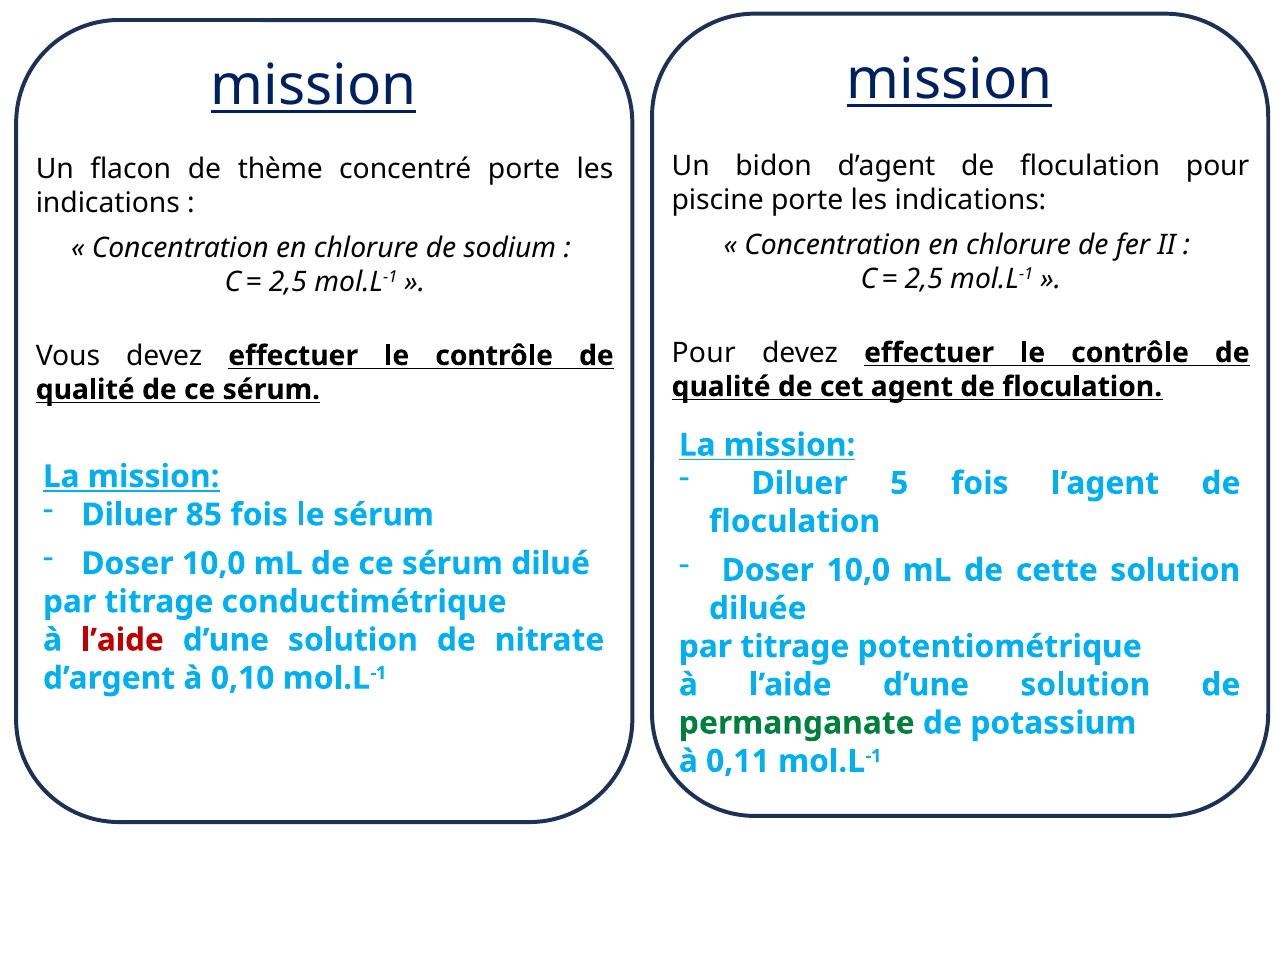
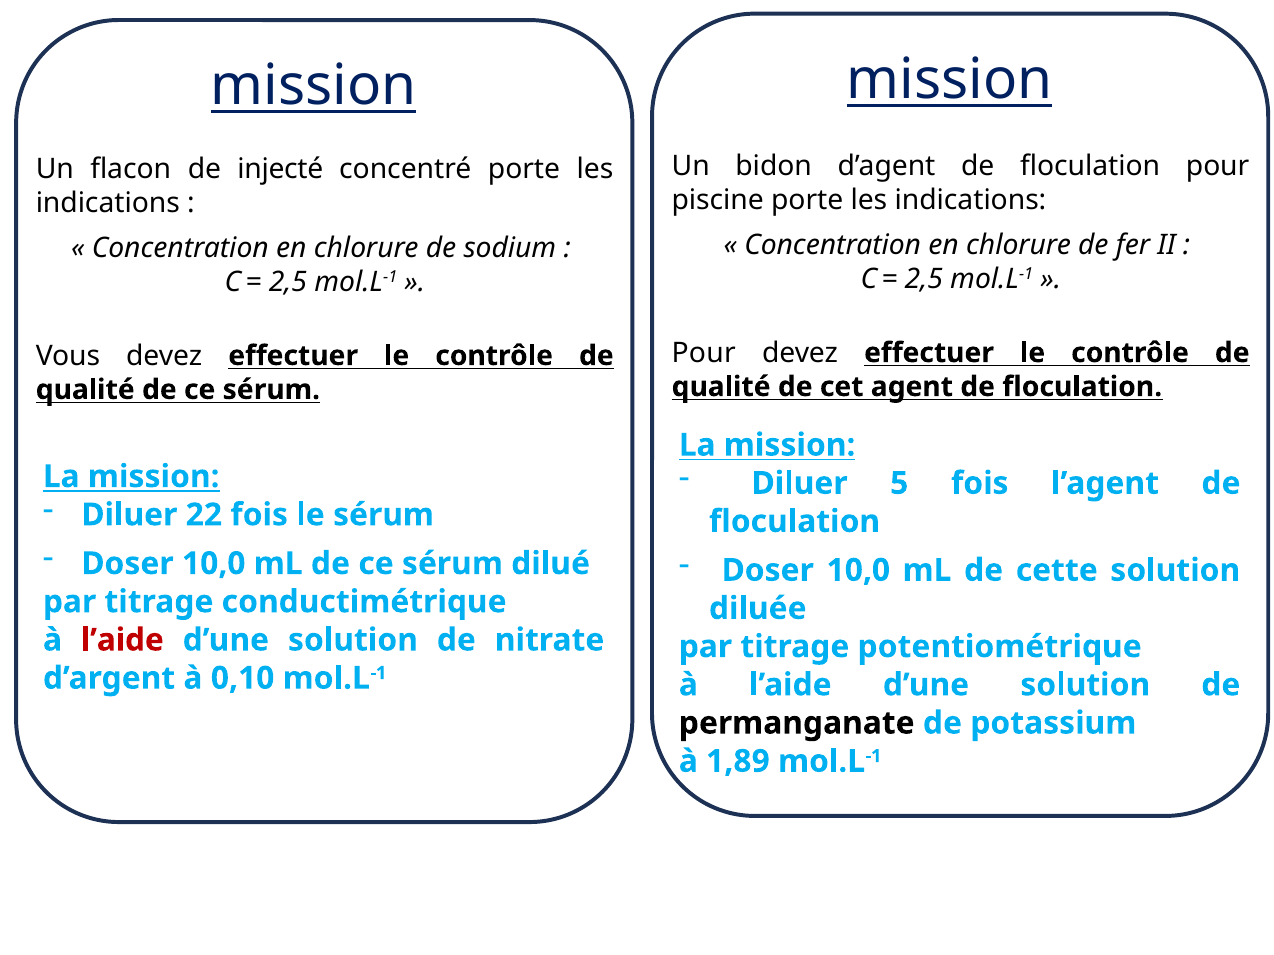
thème: thème -> injecté (280, 169)
85: 85 -> 22 (204, 515)
permanganate colour: green -> black (797, 723)
0,11: 0,11 -> 1,89 (738, 762)
